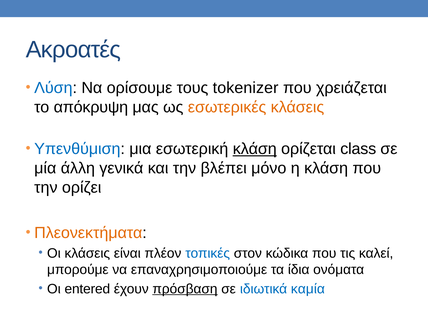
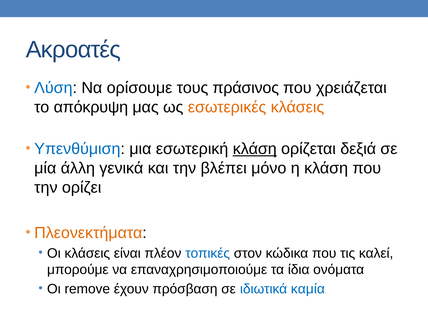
tokenizer: tokenizer -> πράσινος (246, 88)
class: class -> δεξιά (358, 149)
entered: entered -> remove (87, 289)
πρόσβαση underline: present -> none (185, 289)
